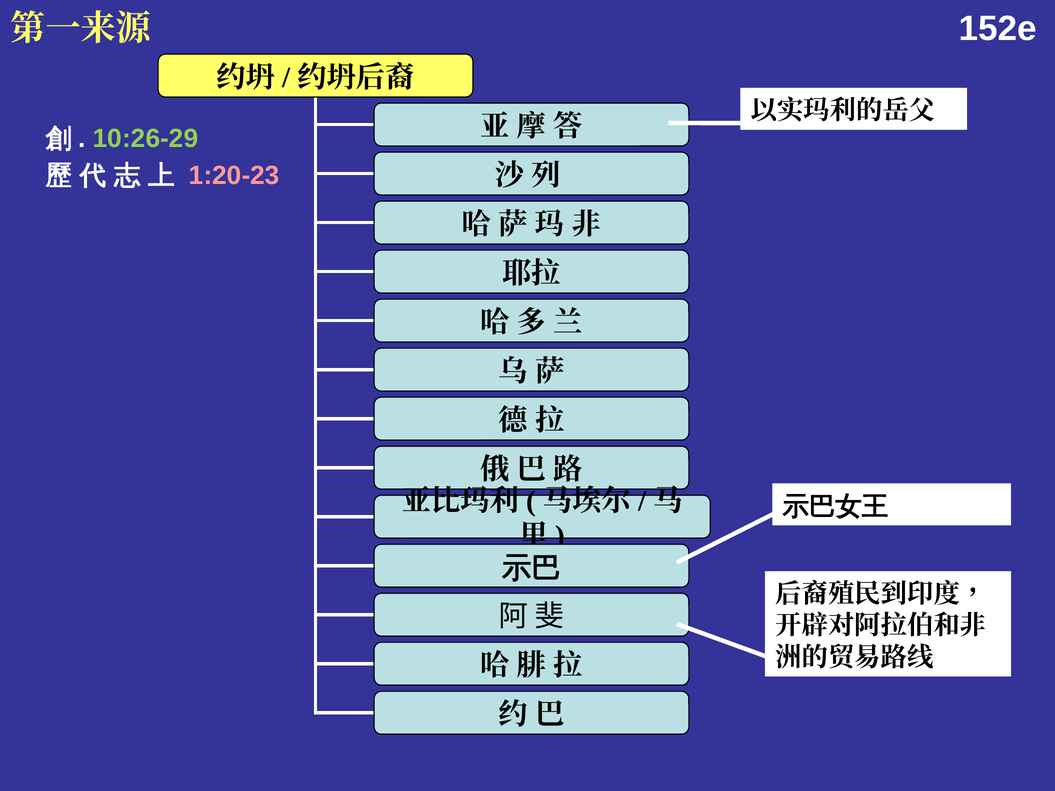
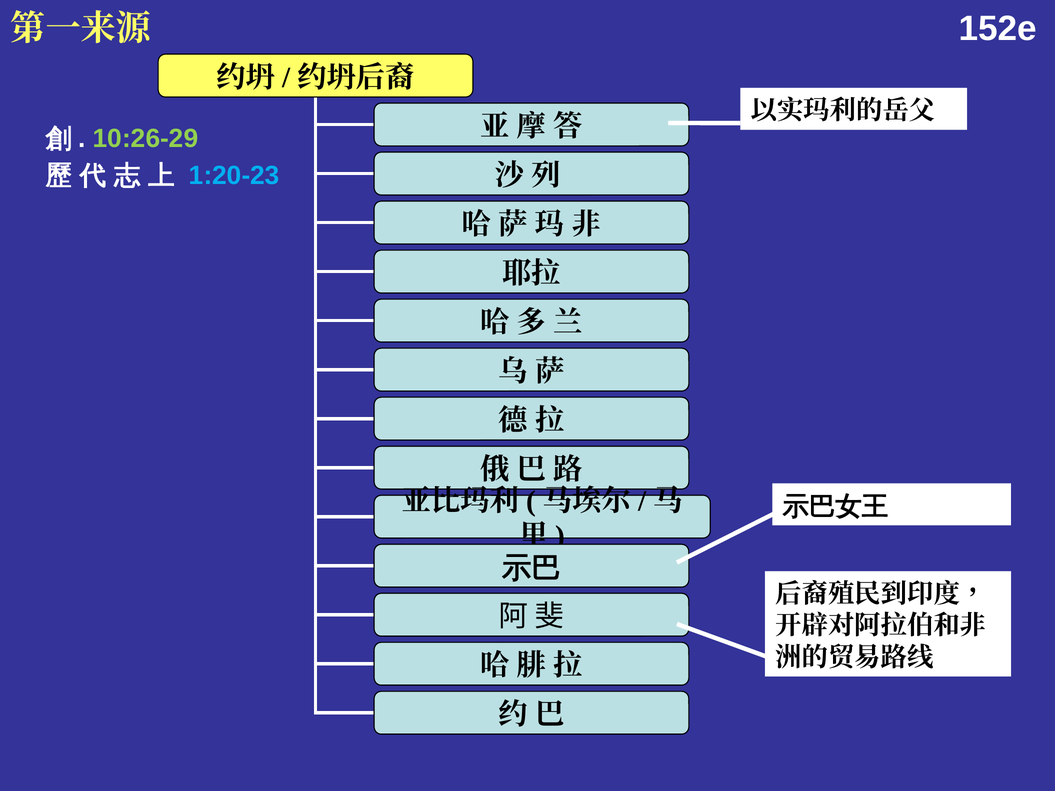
1:20-23 colour: pink -> light blue (234, 175)
